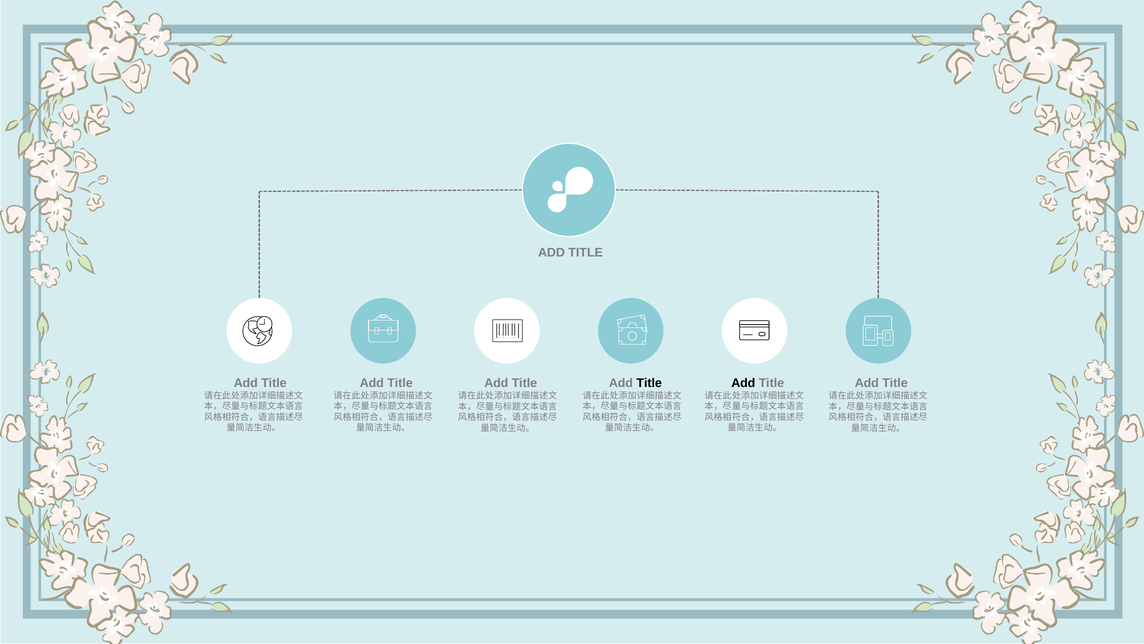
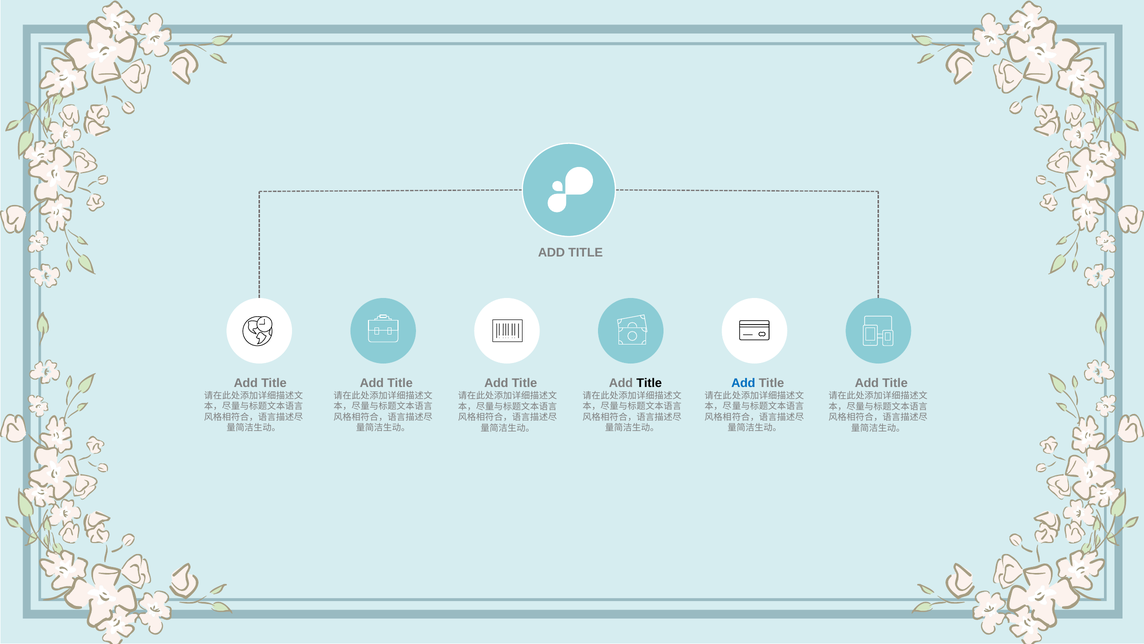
Add colour: black -> blue (743, 383)
